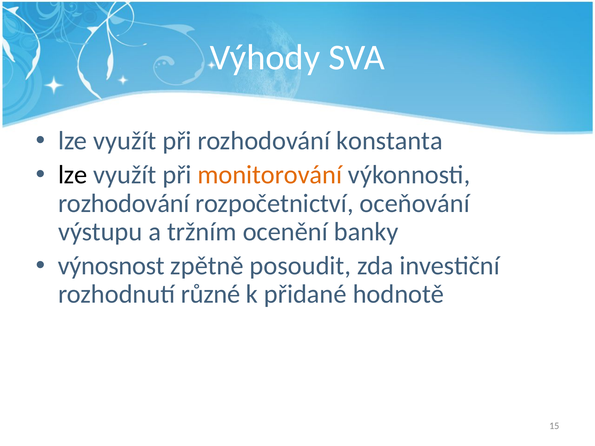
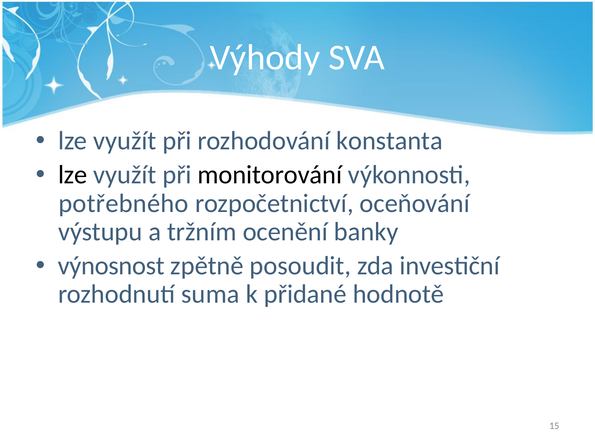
monitorování colour: orange -> black (270, 175)
rozhodování: rozhodování -> potřebného (124, 203)
různé: různé -> suma (210, 294)
